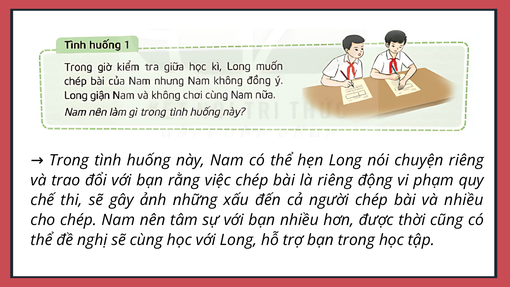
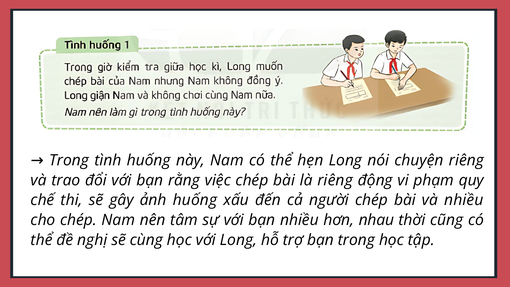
ảnh những: những -> huống (195, 200)
được: được -> nhau (376, 220)
